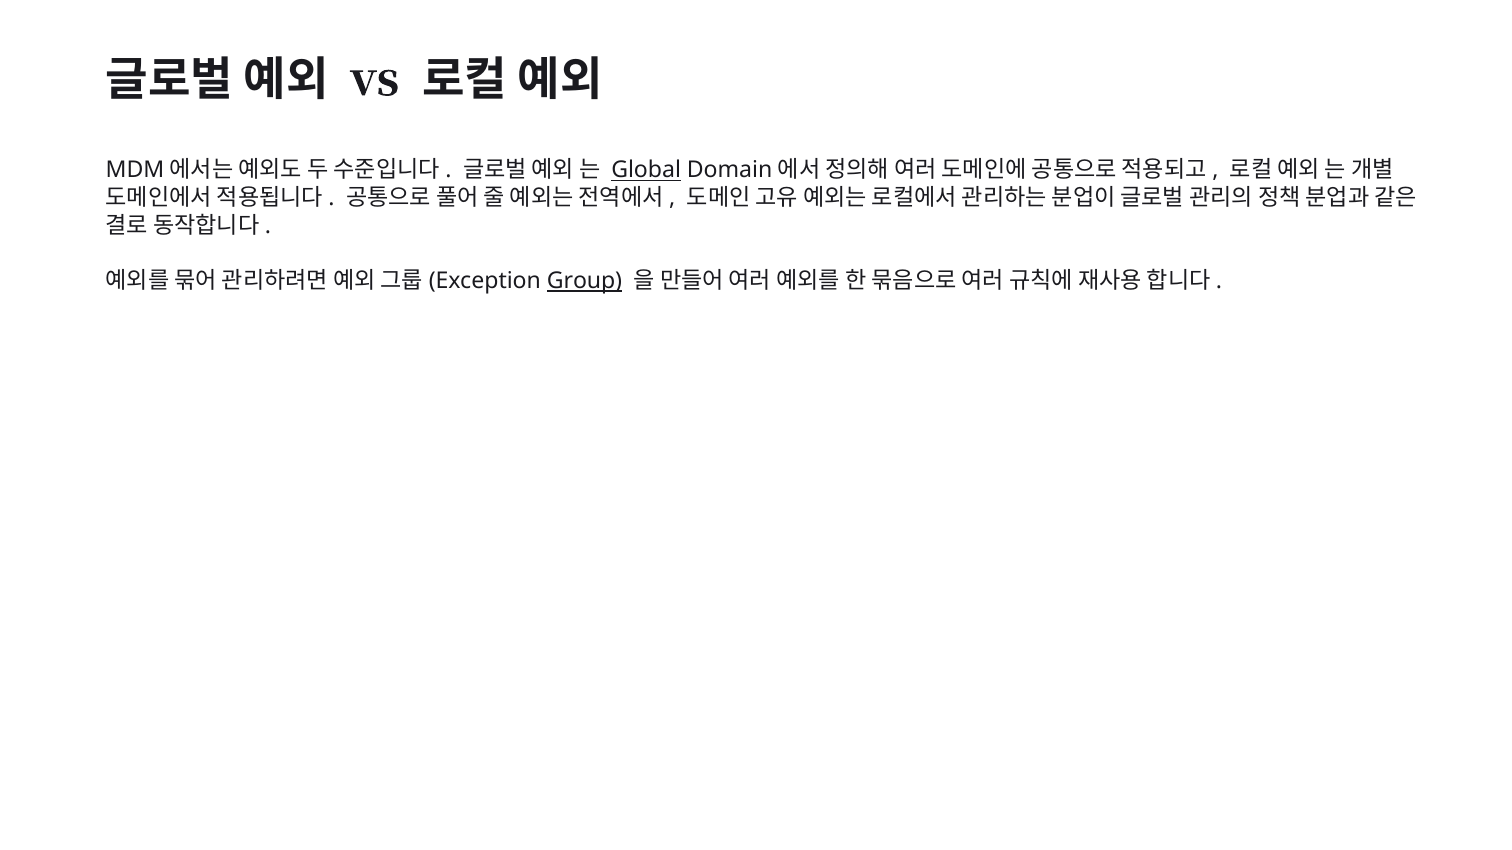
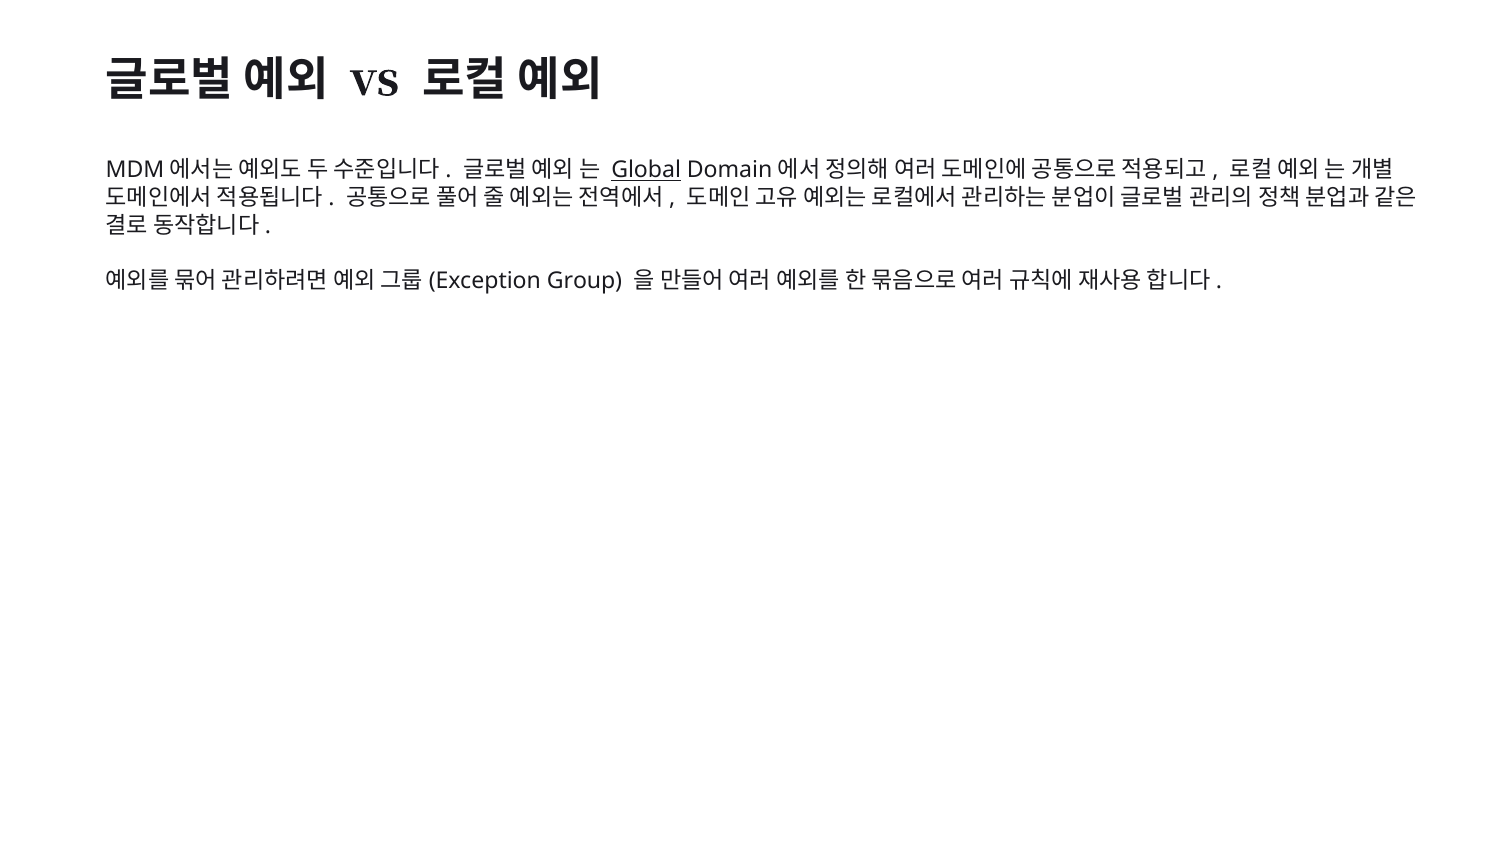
Group underline: present -> none (585, 281)
